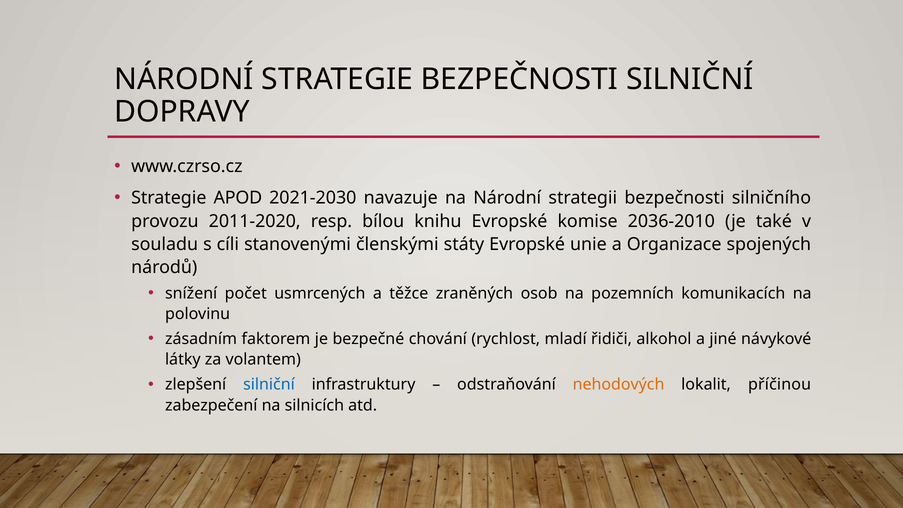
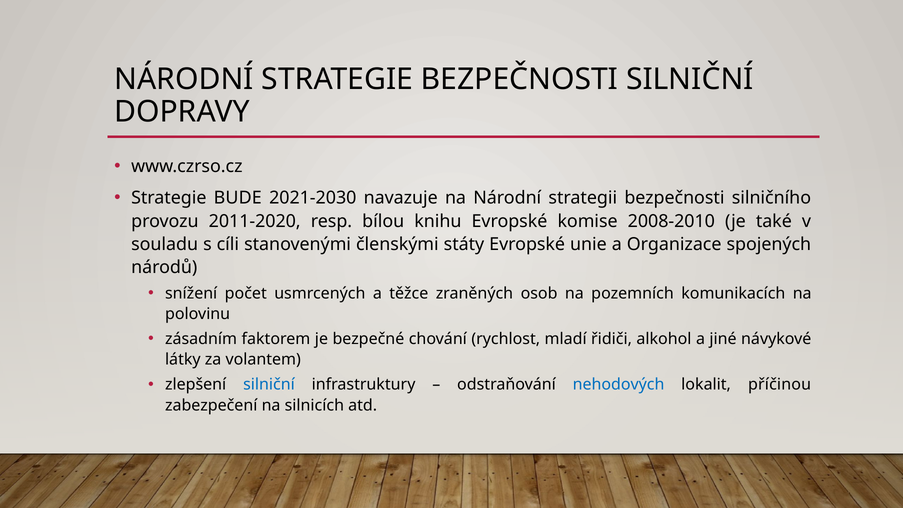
APOD: APOD -> BUDE (238, 198)
2036-2010: 2036-2010 -> 2008-2010 (671, 221)
nehodových colour: orange -> blue (619, 385)
